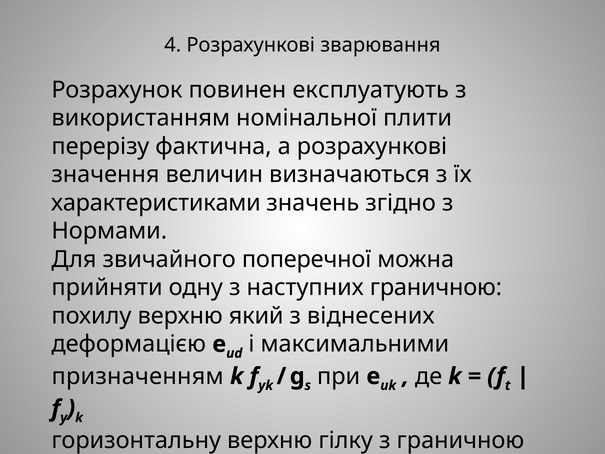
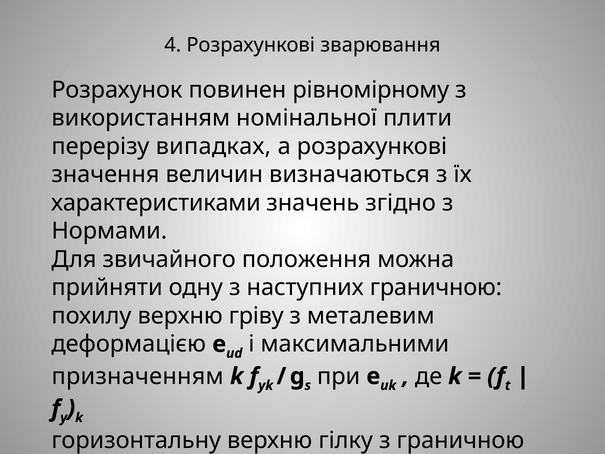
експлуатують: експлуатують -> рівномірному (371, 90)
фактична: фактична -> випадках (213, 146)
поперечної: поперечної -> положення (307, 259)
який: який -> гріву (256, 316)
віднесених: віднесених -> металевим (371, 316)
